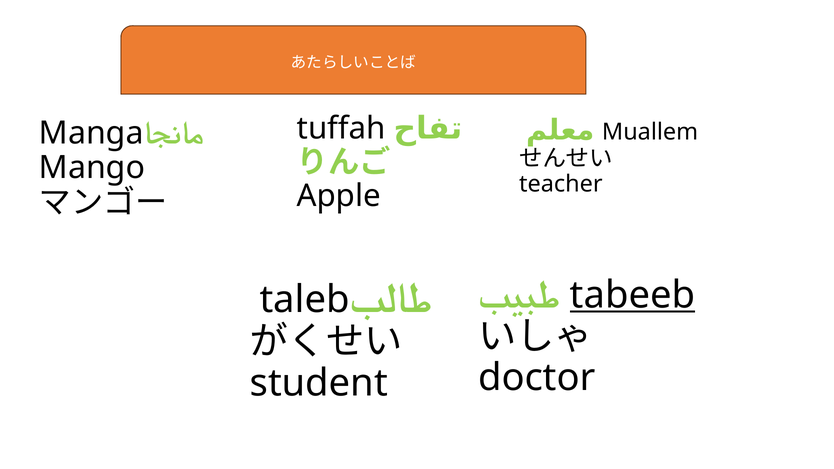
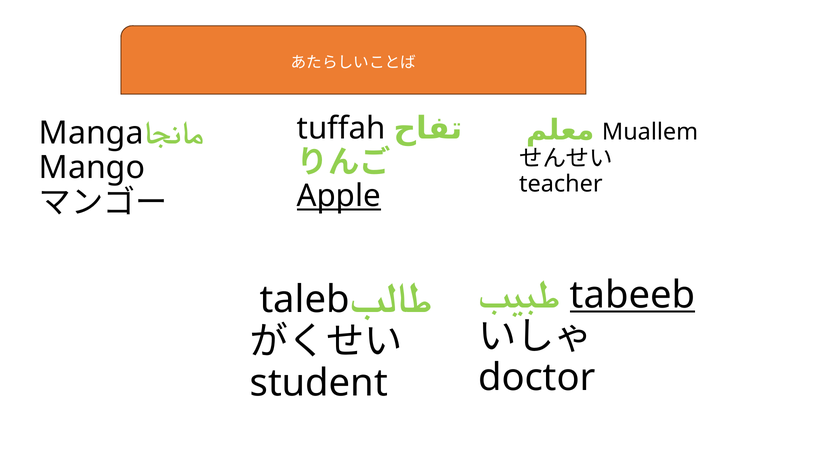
Apple underline: none -> present (339, 196)
